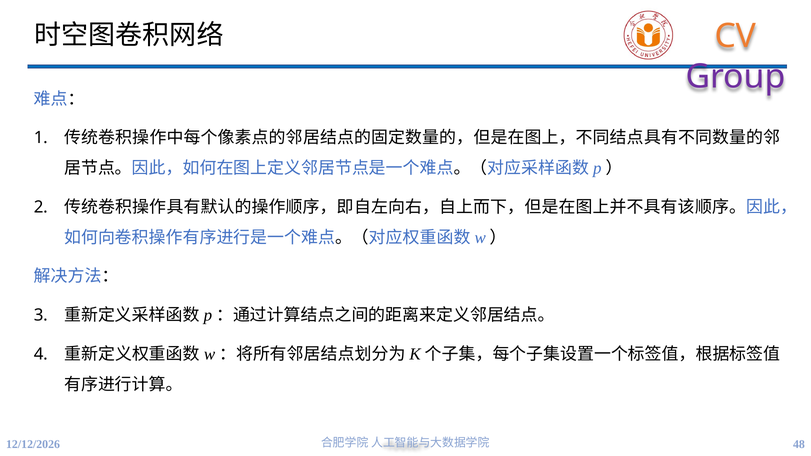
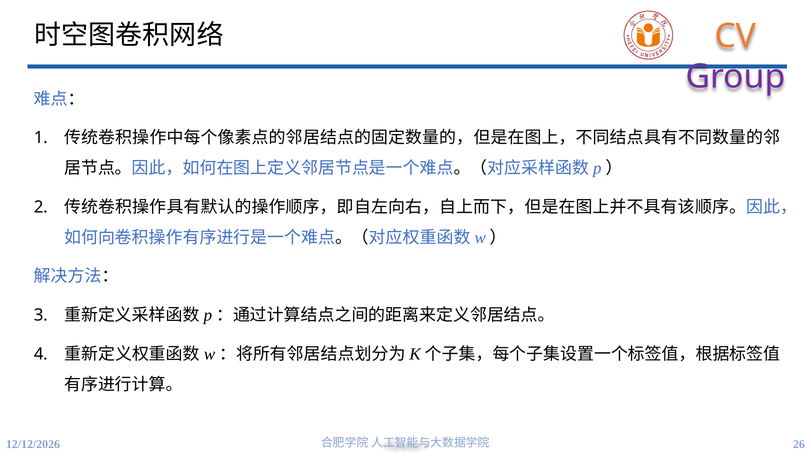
48: 48 -> 26 (799, 445)
